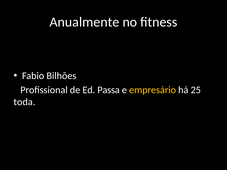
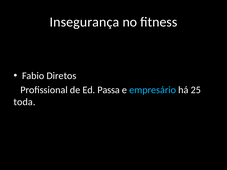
Anualmente: Anualmente -> Insegurança (84, 22)
Bilhões: Bilhões -> Diretos (61, 76)
empresário colour: yellow -> light blue (153, 90)
